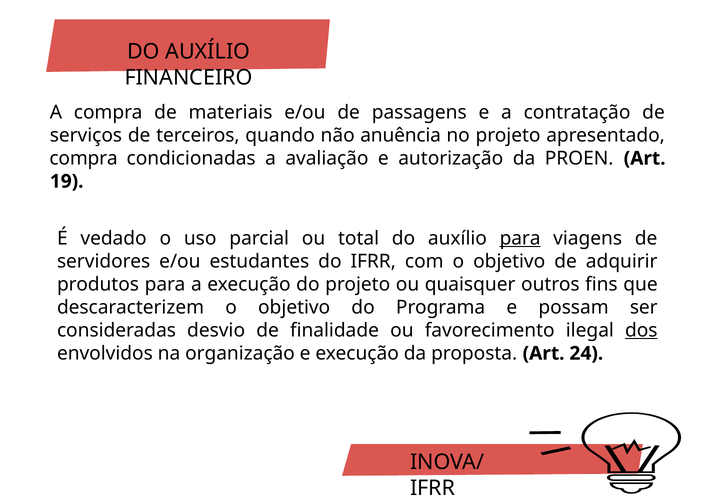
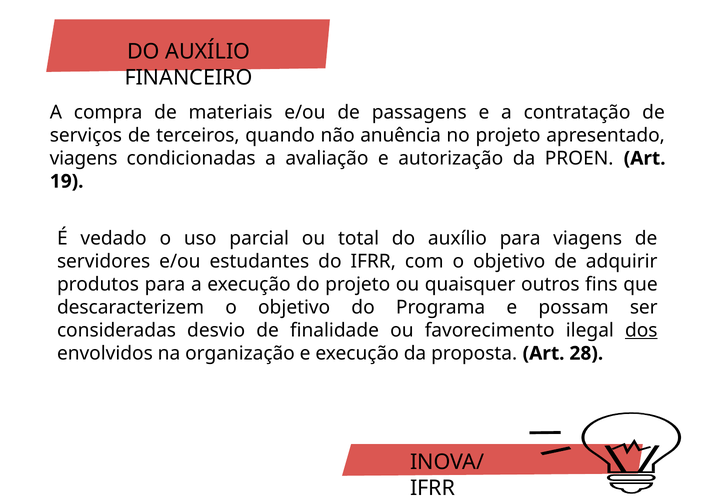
compra: compra -> viagens (84, 158)
para underline: present -> none (520, 238)
24: 24 -> 28 (586, 353)
